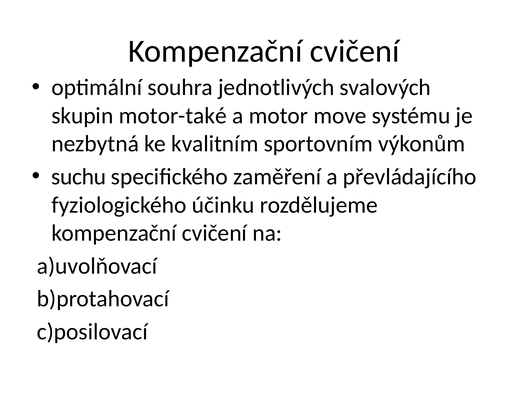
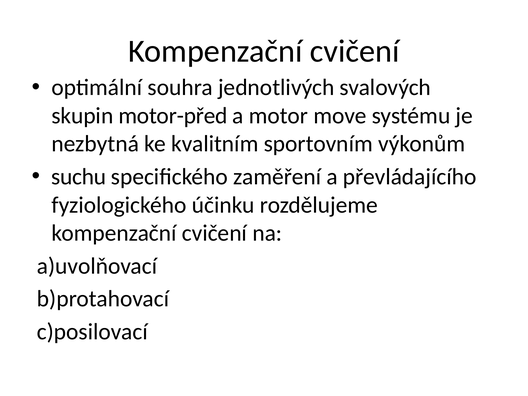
motor-také: motor-také -> motor-před (173, 116)
